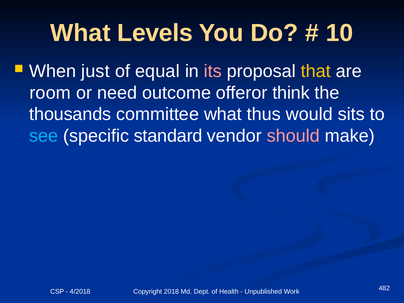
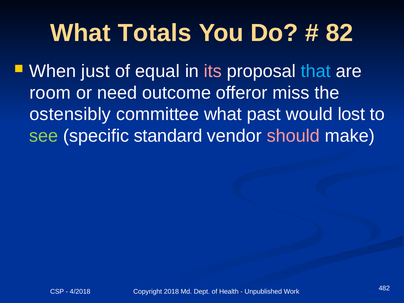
Levels: Levels -> Totals (155, 33)
10: 10 -> 82 (339, 33)
that colour: yellow -> light blue (316, 71)
think: think -> miss (291, 93)
thousands: thousands -> ostensibly (70, 114)
thus: thus -> past (264, 114)
sits: sits -> lost (351, 114)
see colour: light blue -> light green (44, 136)
